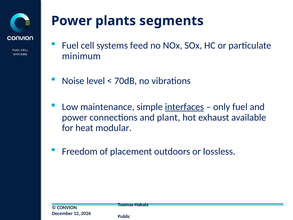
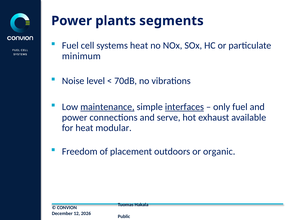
systems feed: feed -> heat (139, 45)
maintenance underline: none -> present (107, 107)
plant: plant -> serve (169, 117)
lossless: lossless -> organic (219, 151)
